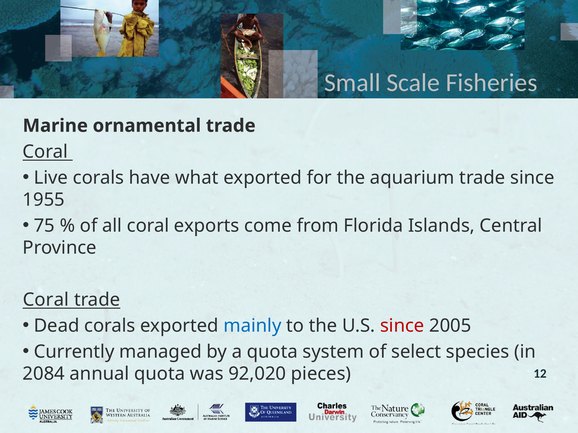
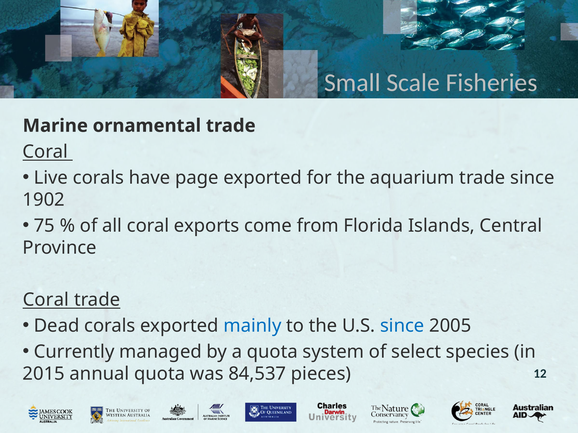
what: what -> page (197, 178)
1955: 1955 -> 1902 (44, 200)
since colour: red -> blue (402, 326)
2084: 2084 -> 2015 (44, 374)
92,020: 92,020 -> 84,537 (257, 374)
